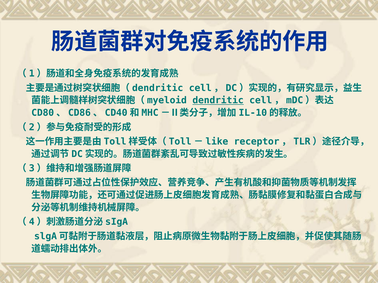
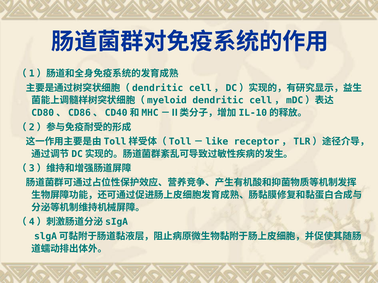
dendritic underline: present -> none (218, 101)
